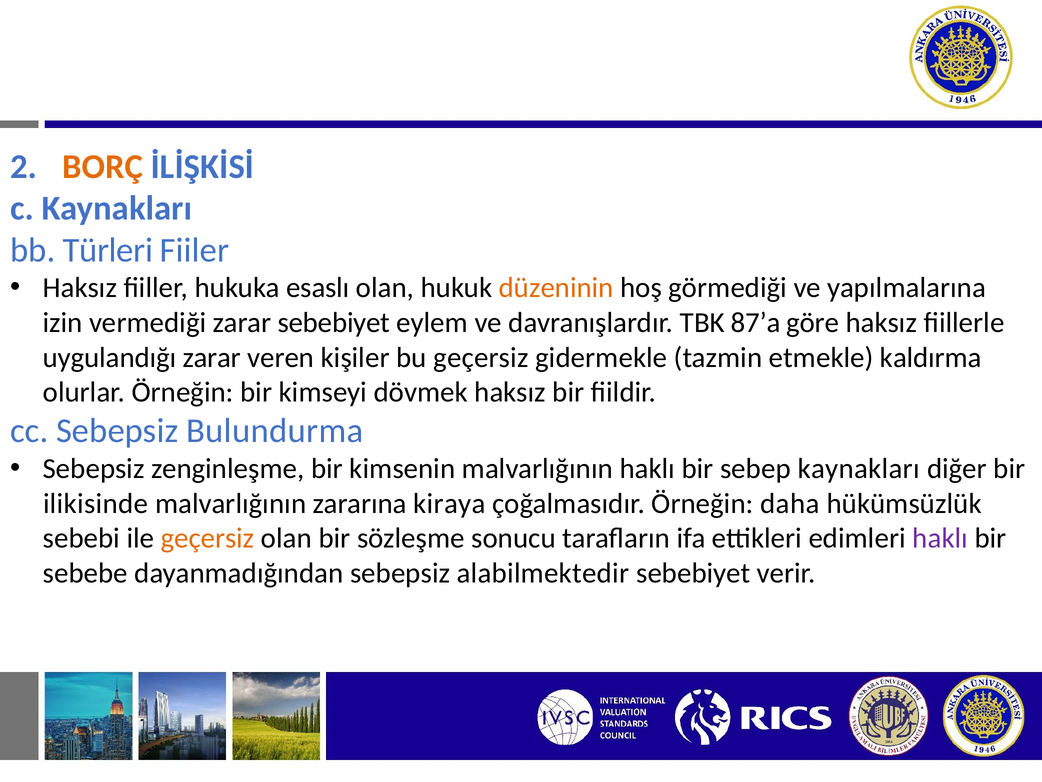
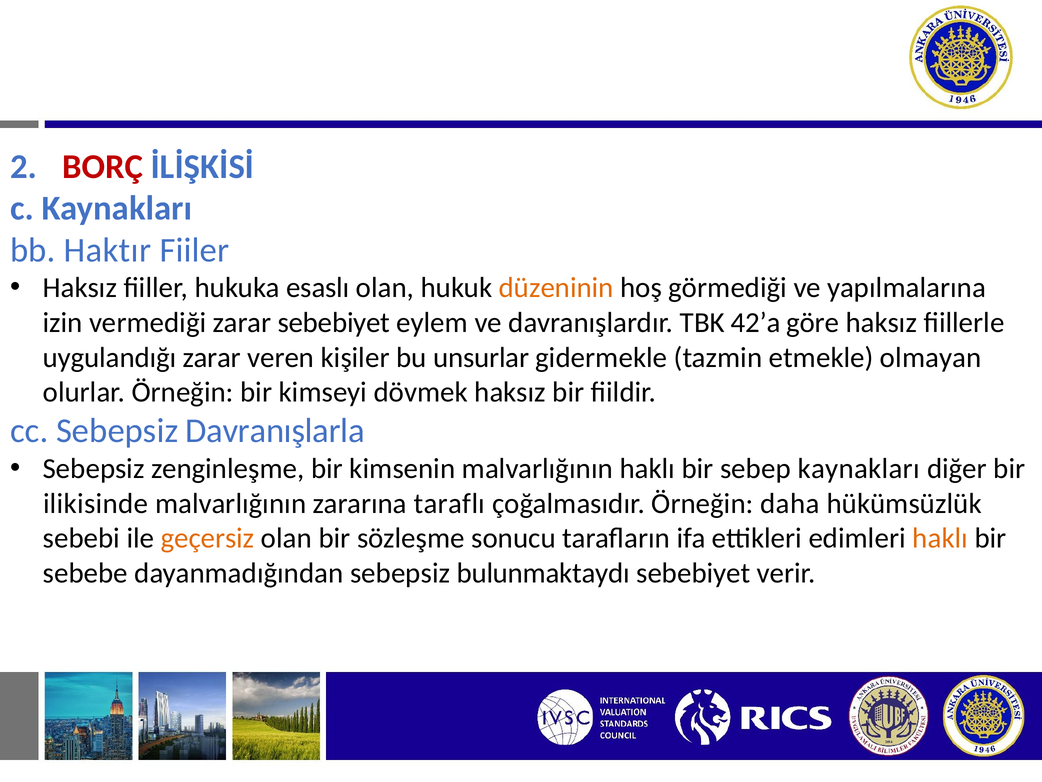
BORÇ colour: orange -> red (103, 167)
Türleri: Türleri -> Haktır (107, 250)
87’a: 87’a -> 42’a (756, 322)
bu geçersiz: geçersiz -> unsurlar (481, 357)
kaldırma: kaldırma -> olmayan (931, 357)
Bulundurma: Bulundurma -> Davranışlarla (275, 431)
kiraya: kiraya -> taraflı (449, 503)
haklı colour: purple -> orange (940, 538)
alabilmektedir: alabilmektedir -> bulunmaktaydı (543, 573)
